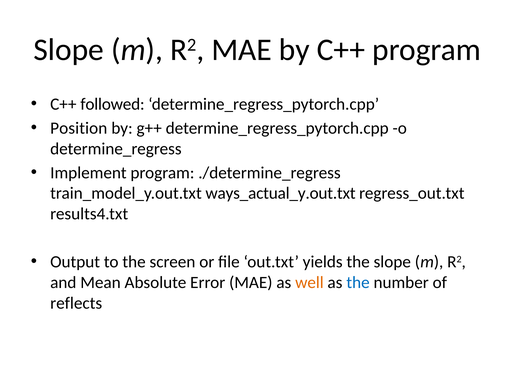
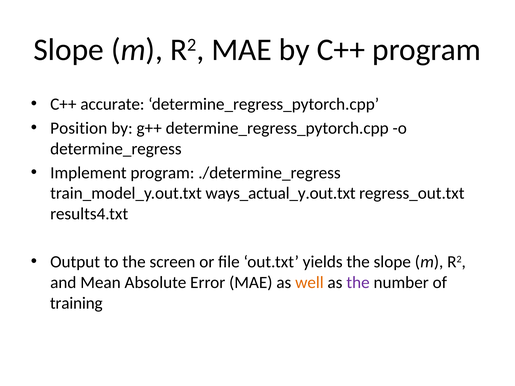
followed: followed -> accurate (112, 104)
the colour: blue -> purple (358, 283)
reflects: reflects -> training (76, 303)
